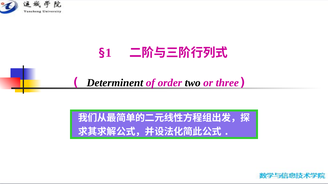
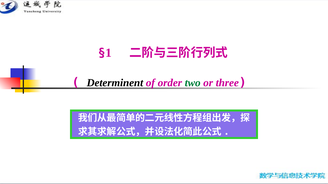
two colour: black -> green (193, 83)
